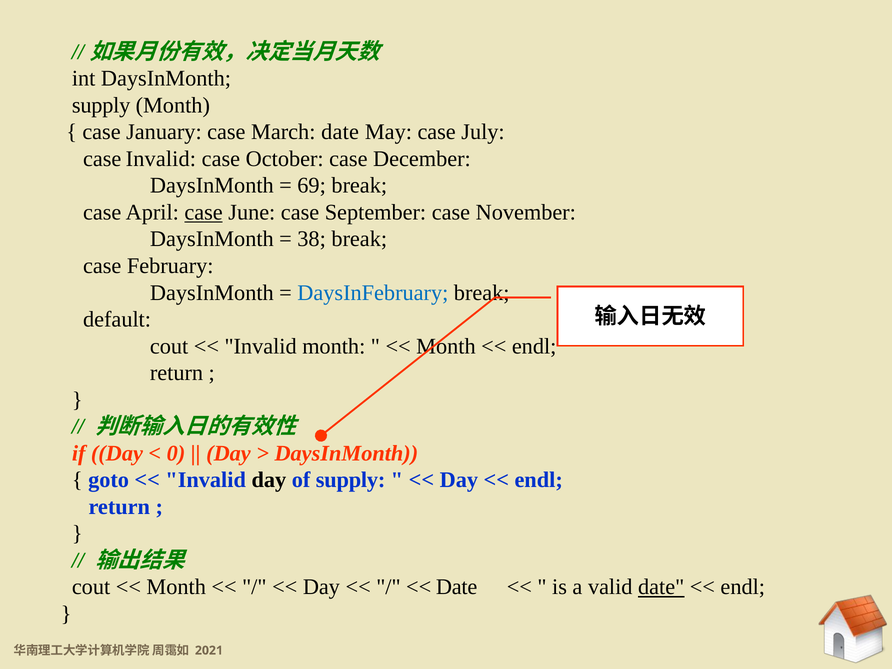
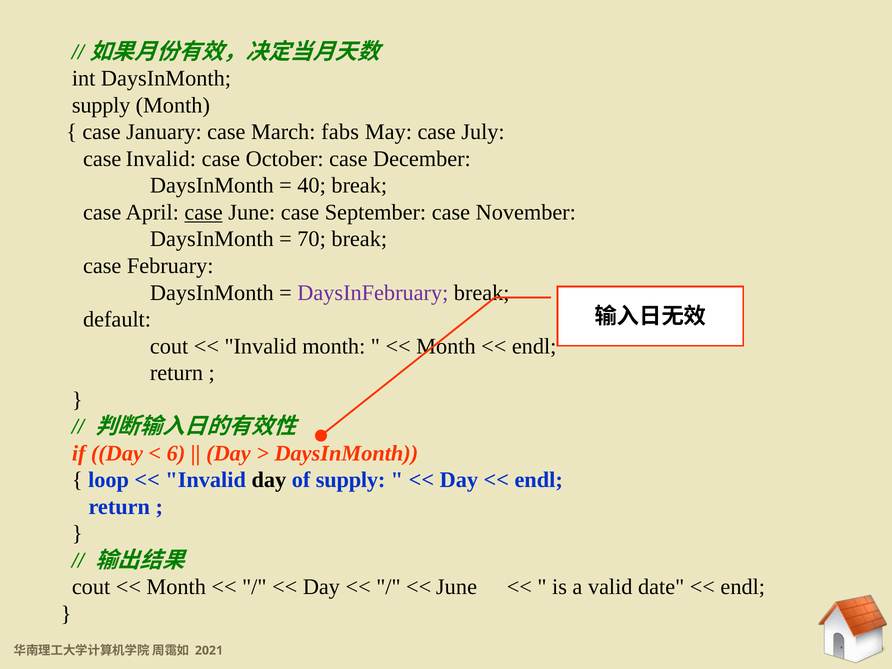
March date: date -> fabs (340, 132)
69: 69 -> 40 (312, 186)
38: 38 -> 70 (312, 239)
DaysInFebruary colour: blue -> purple (373, 293)
0: 0 -> 6 (176, 453)
goto: goto -> loop (109, 480)
Date: Date -> June (456, 587)
date underline: present -> none (661, 587)
